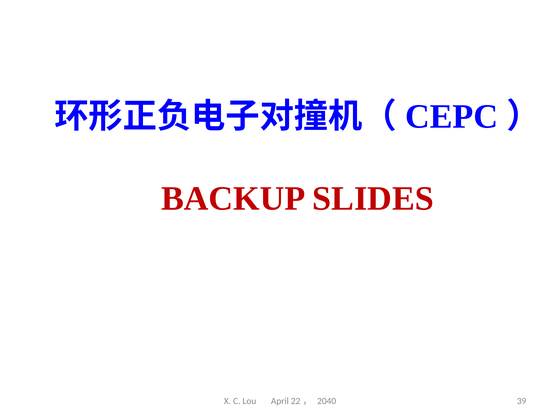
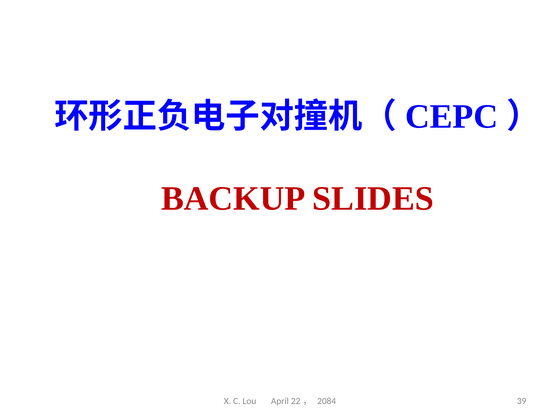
2040: 2040 -> 2084 (327, 401)
